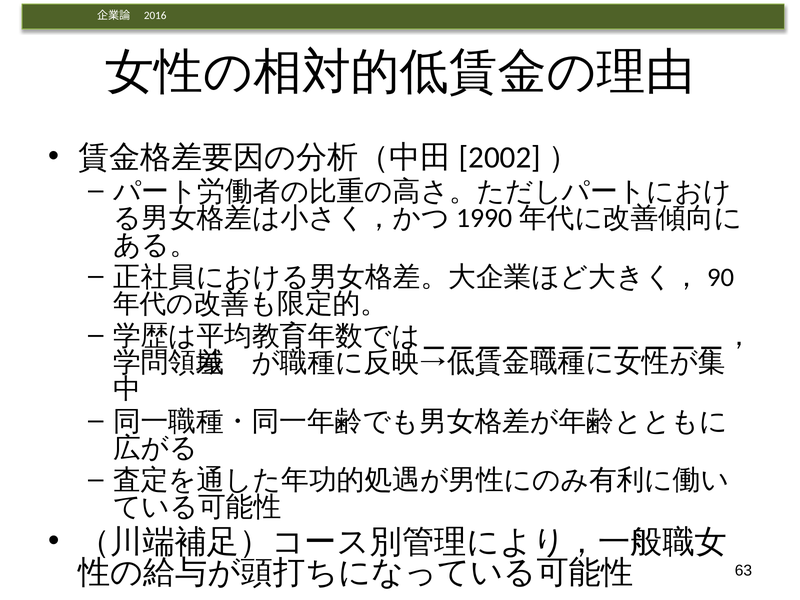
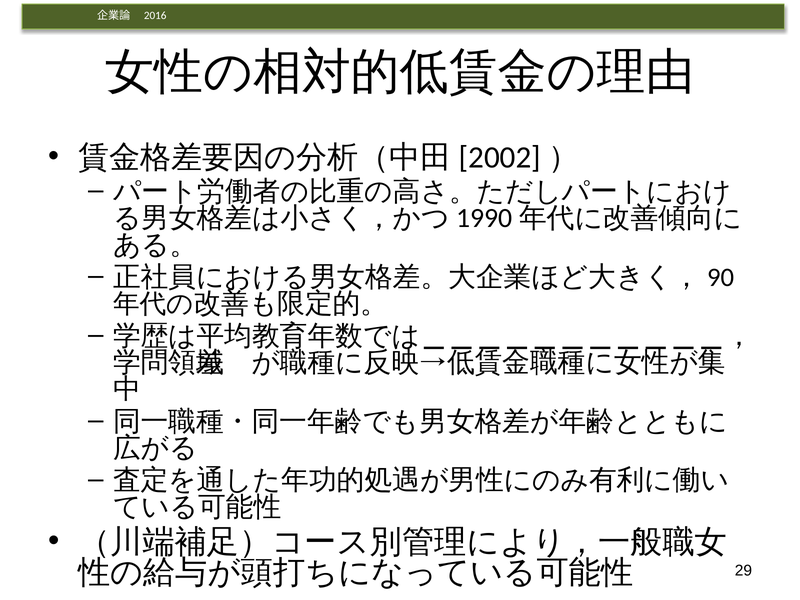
63: 63 -> 29 (743, 571)
